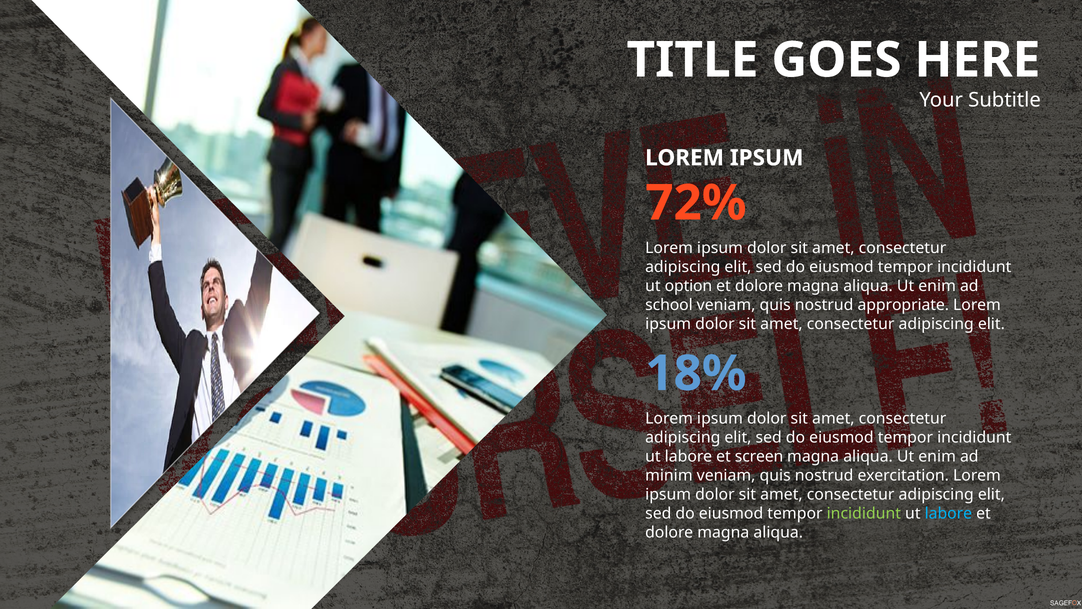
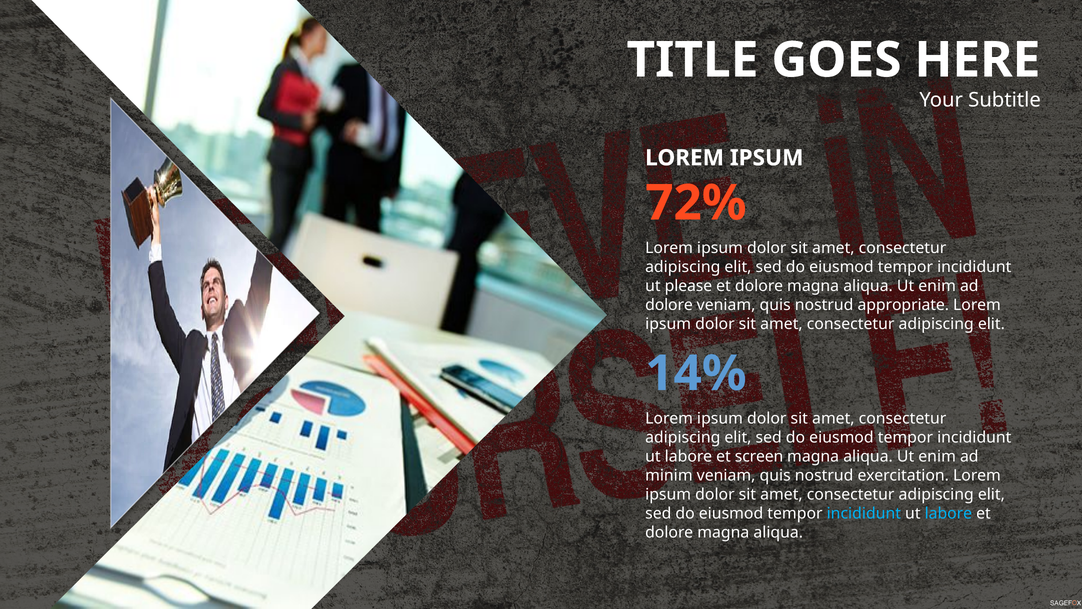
option: option -> please (688, 286)
school: school -> dolore (669, 305)
18%: 18% -> 14% (696, 373)
incididunt colour: light green -> light blue (864, 513)
